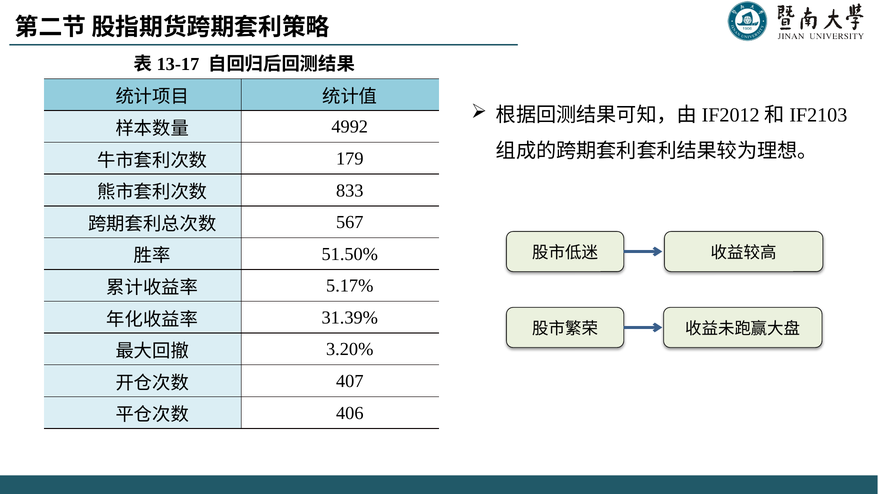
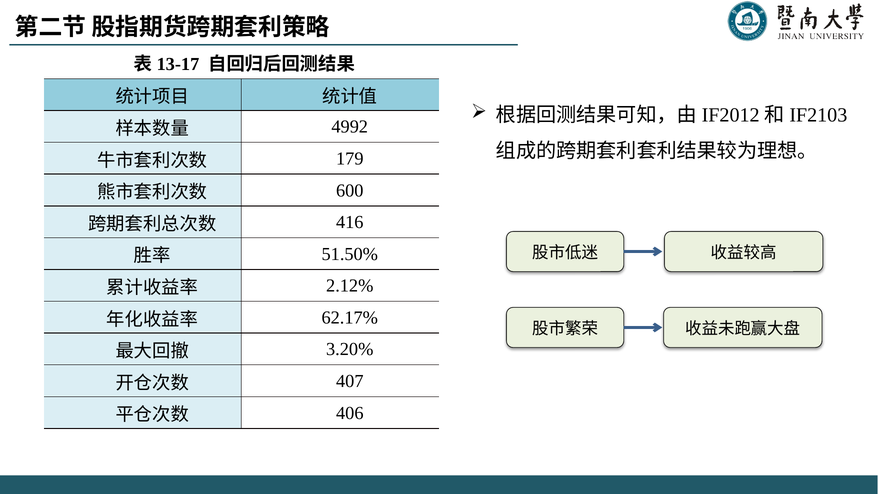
833: 833 -> 600 (350, 191)
567: 567 -> 416 (350, 222)
5.17%: 5.17% -> 2.12% (350, 286)
31.39%: 31.39% -> 62.17% (350, 318)
